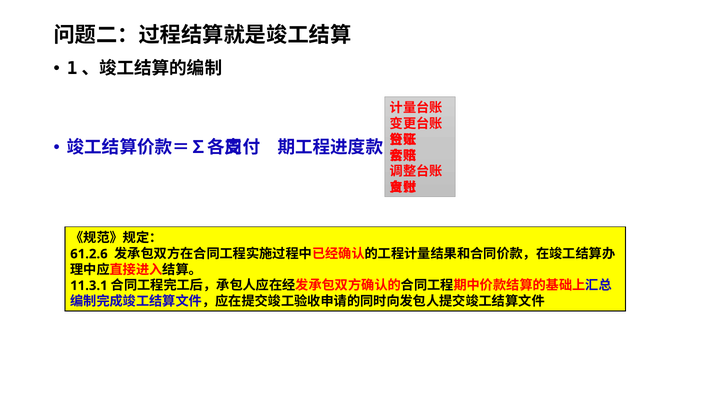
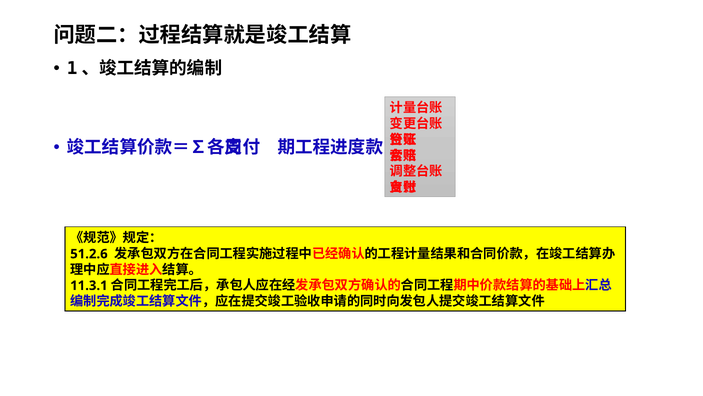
61.2.6: 61.2.6 -> 51.2.6 (89, 254)
